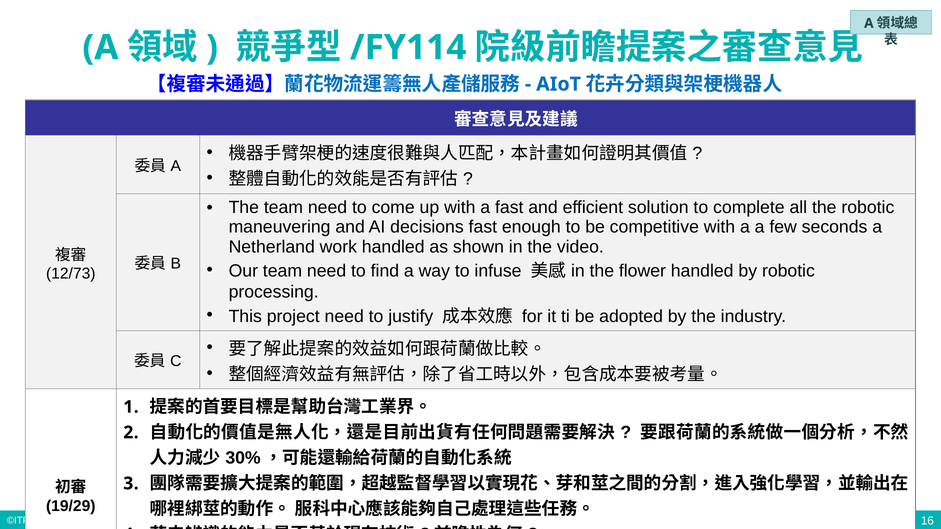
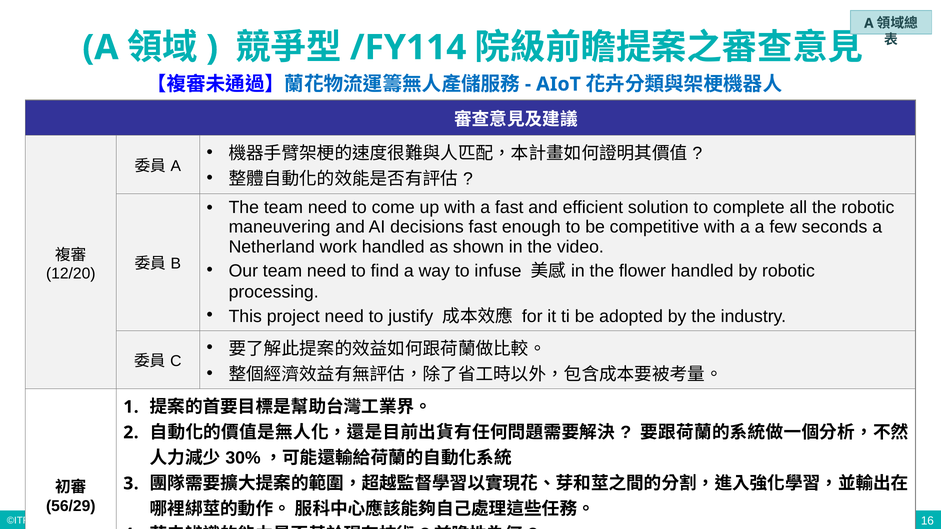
12/73: 12/73 -> 12/20 (71, 274)
19/29: 19/29 -> 56/29 (71, 506)
